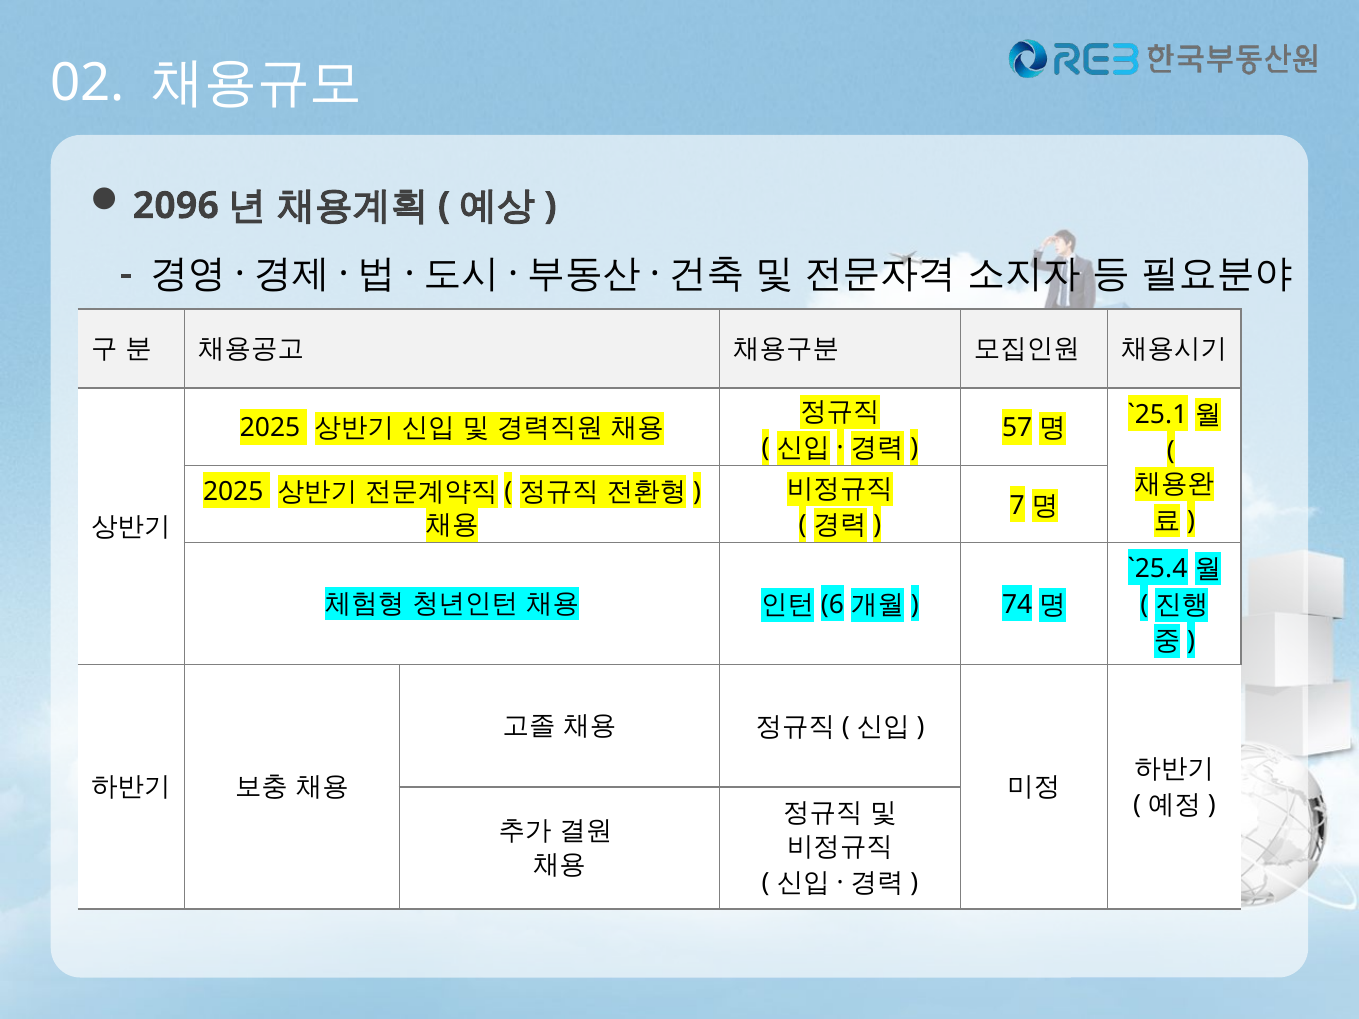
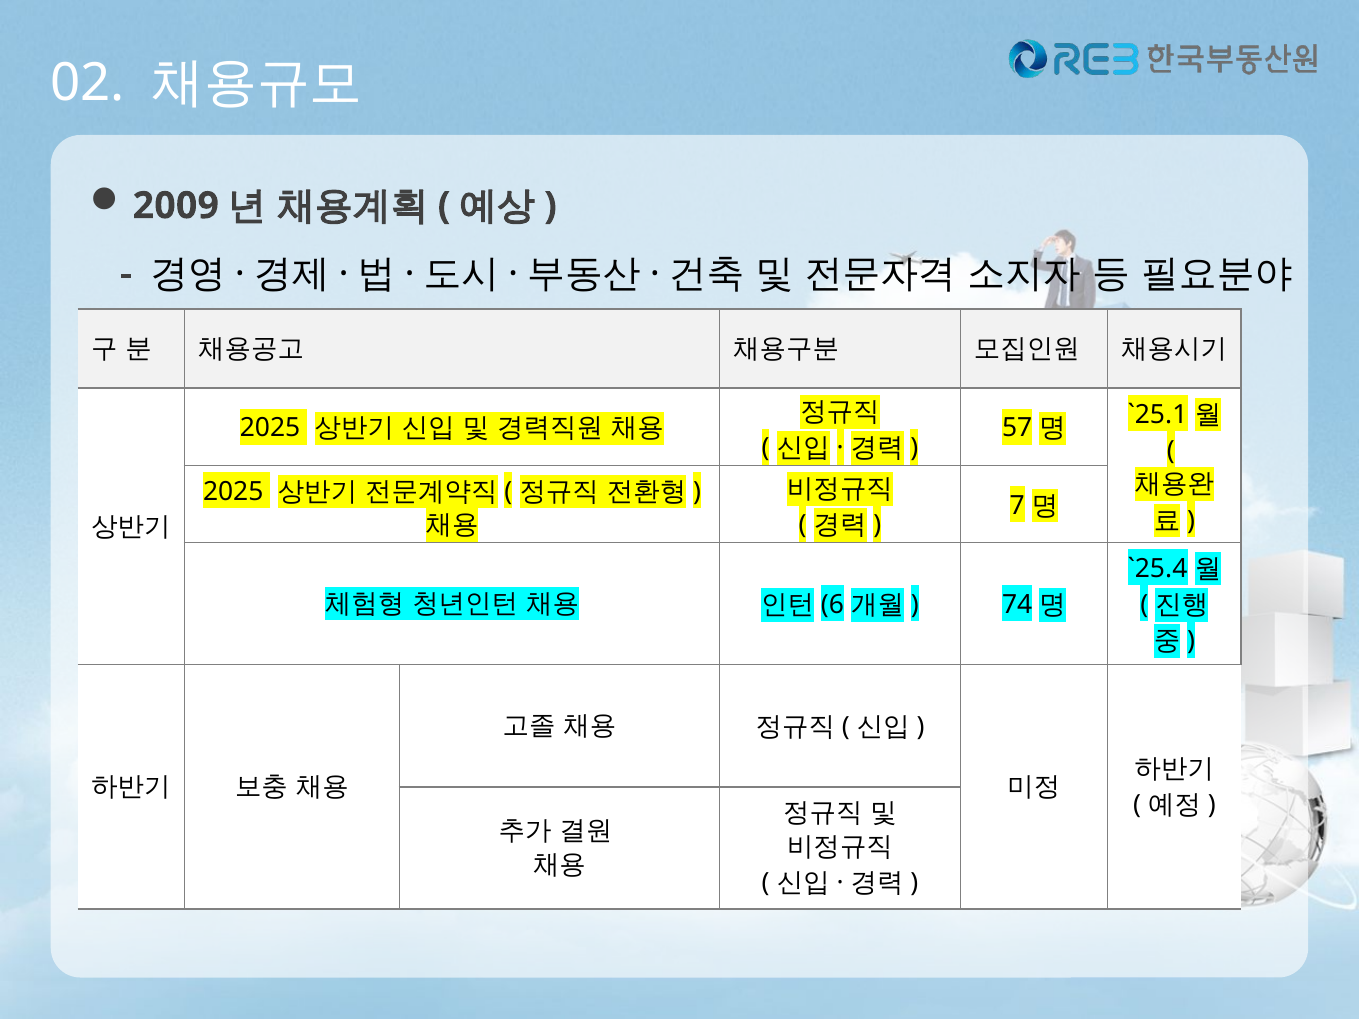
2096: 2096 -> 2009 (176, 206)
